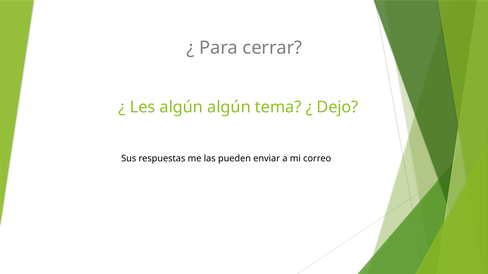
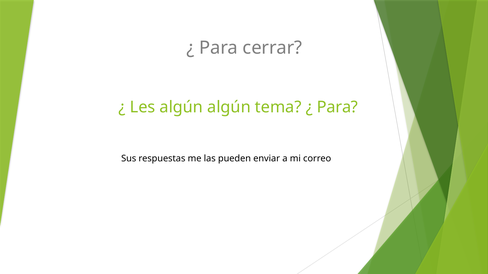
Dejo: Dejo -> Para (337, 107)
